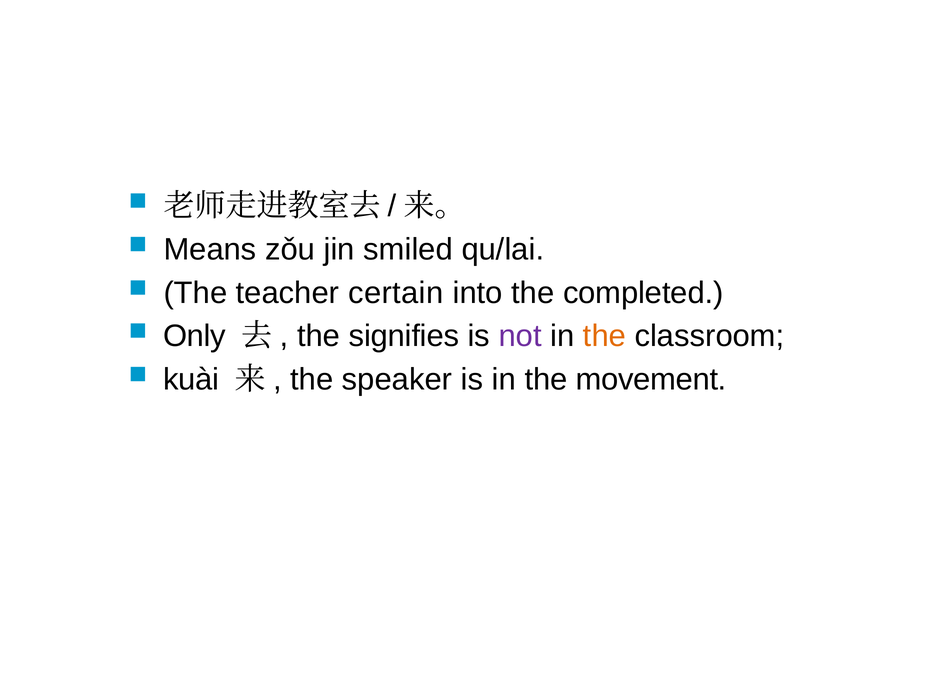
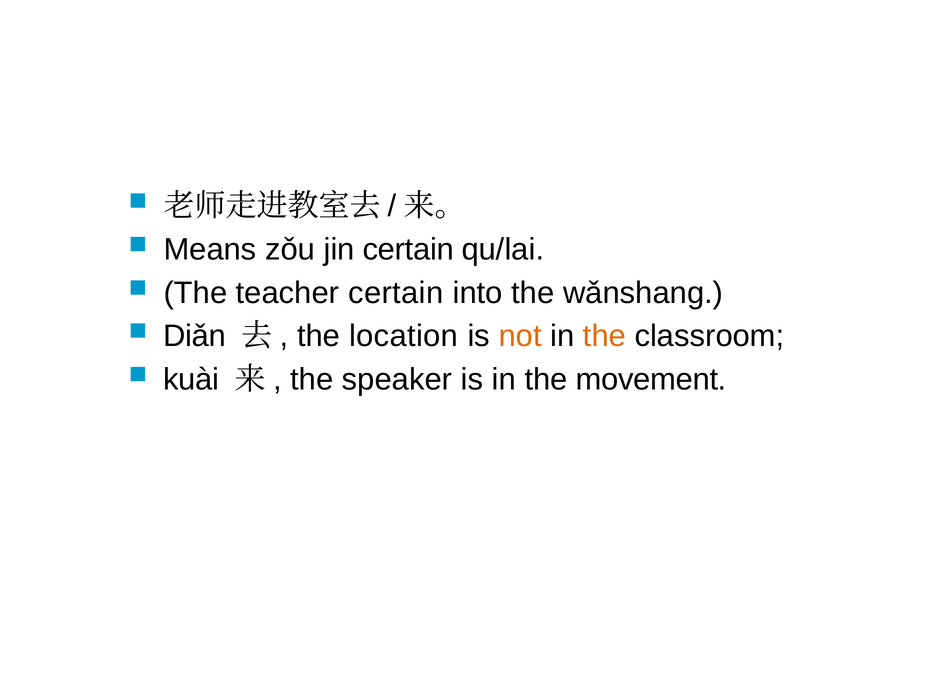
jin smiled: smiled -> certain (408, 249)
completed: completed -> wǎnshang (643, 293)
Only: Only -> Diǎn (195, 336)
signifies: signifies -> location (404, 336)
not colour: purple -> orange (520, 336)
